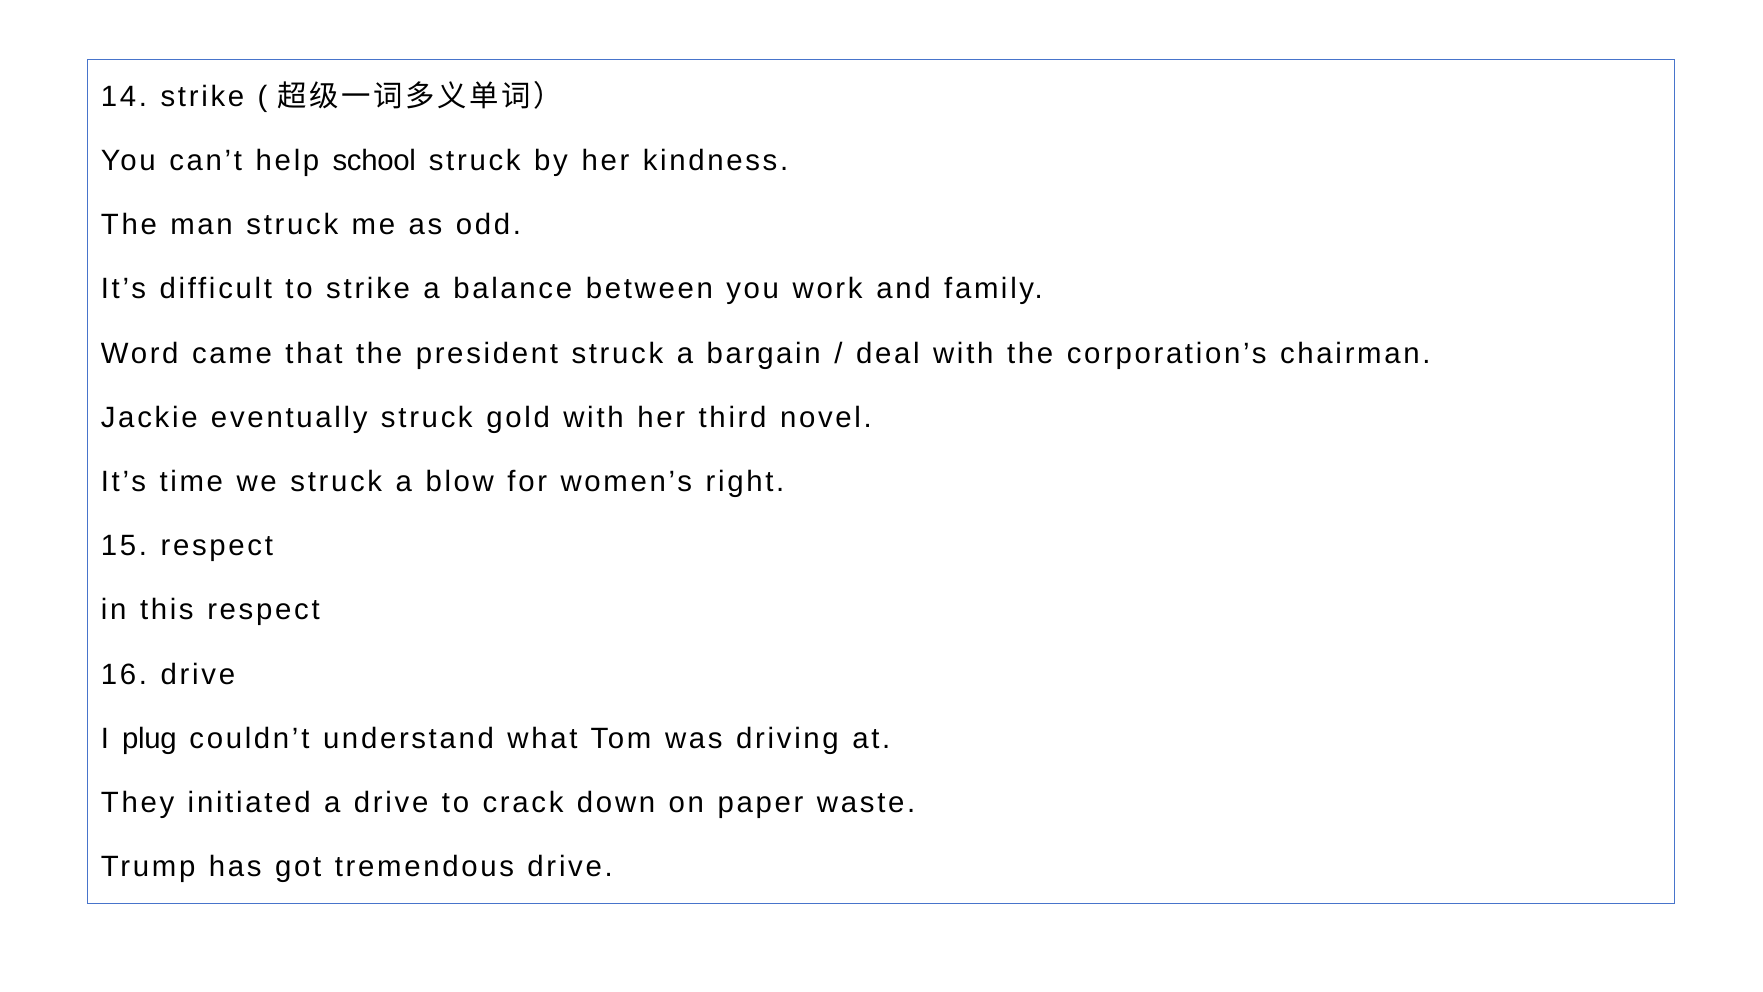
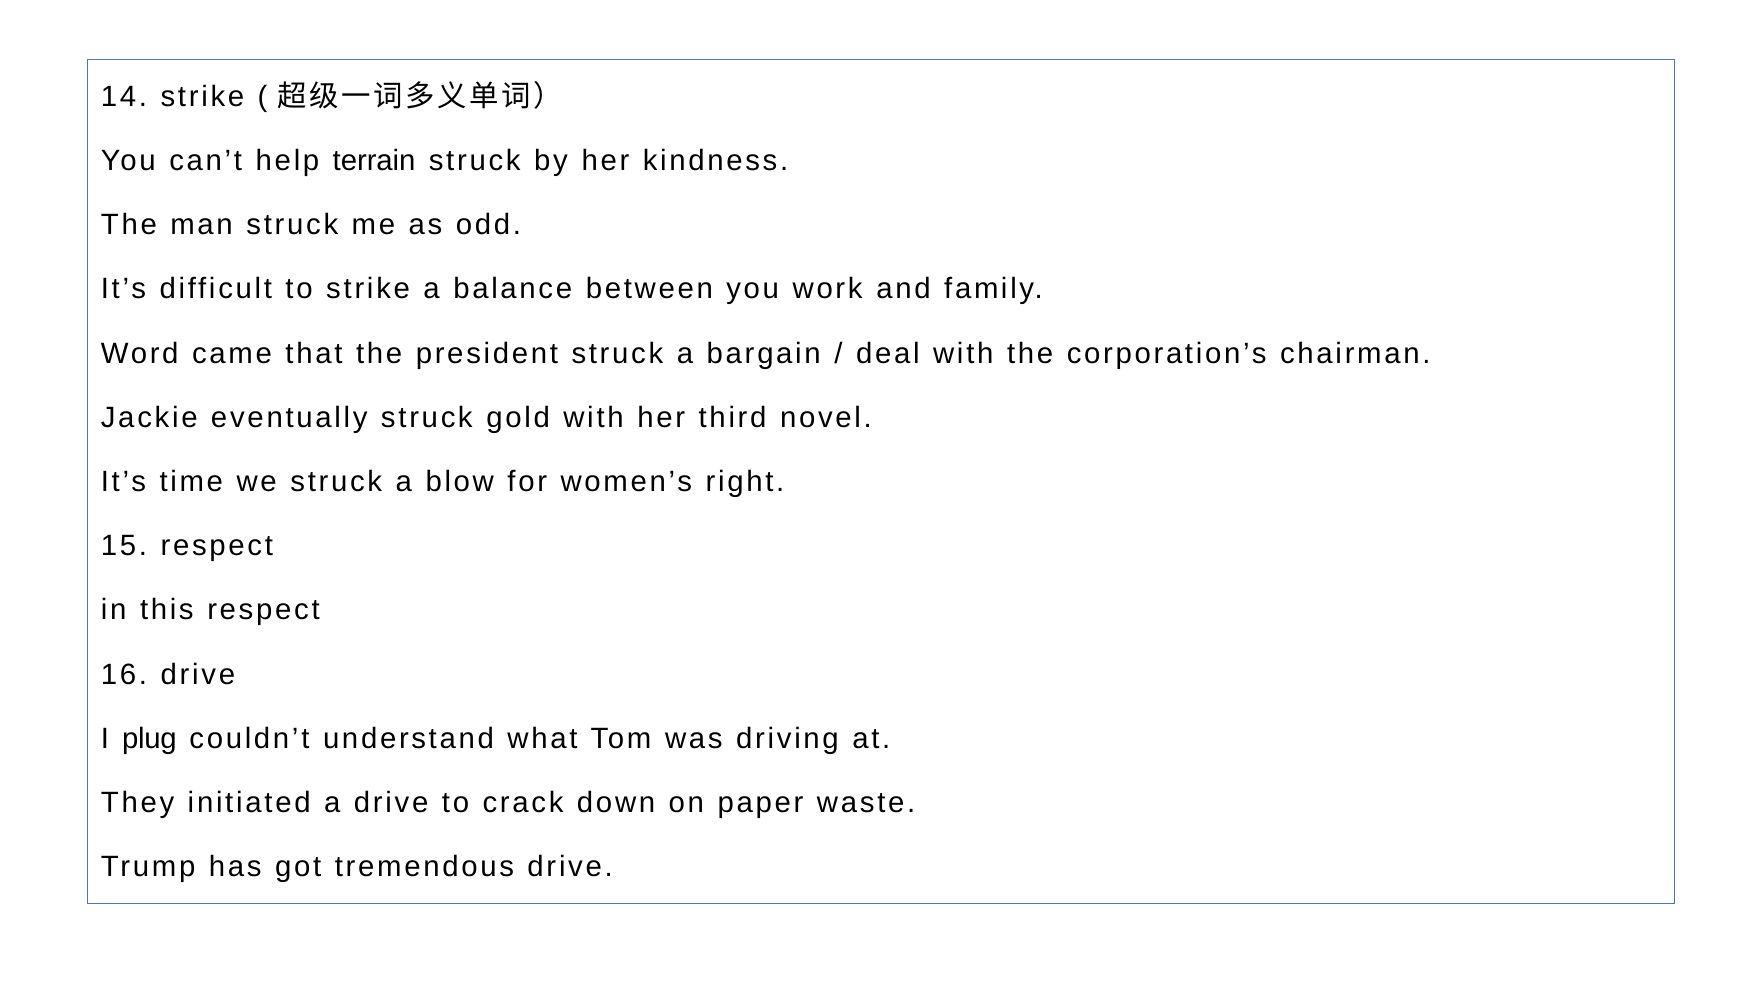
school: school -> terrain (374, 161)
